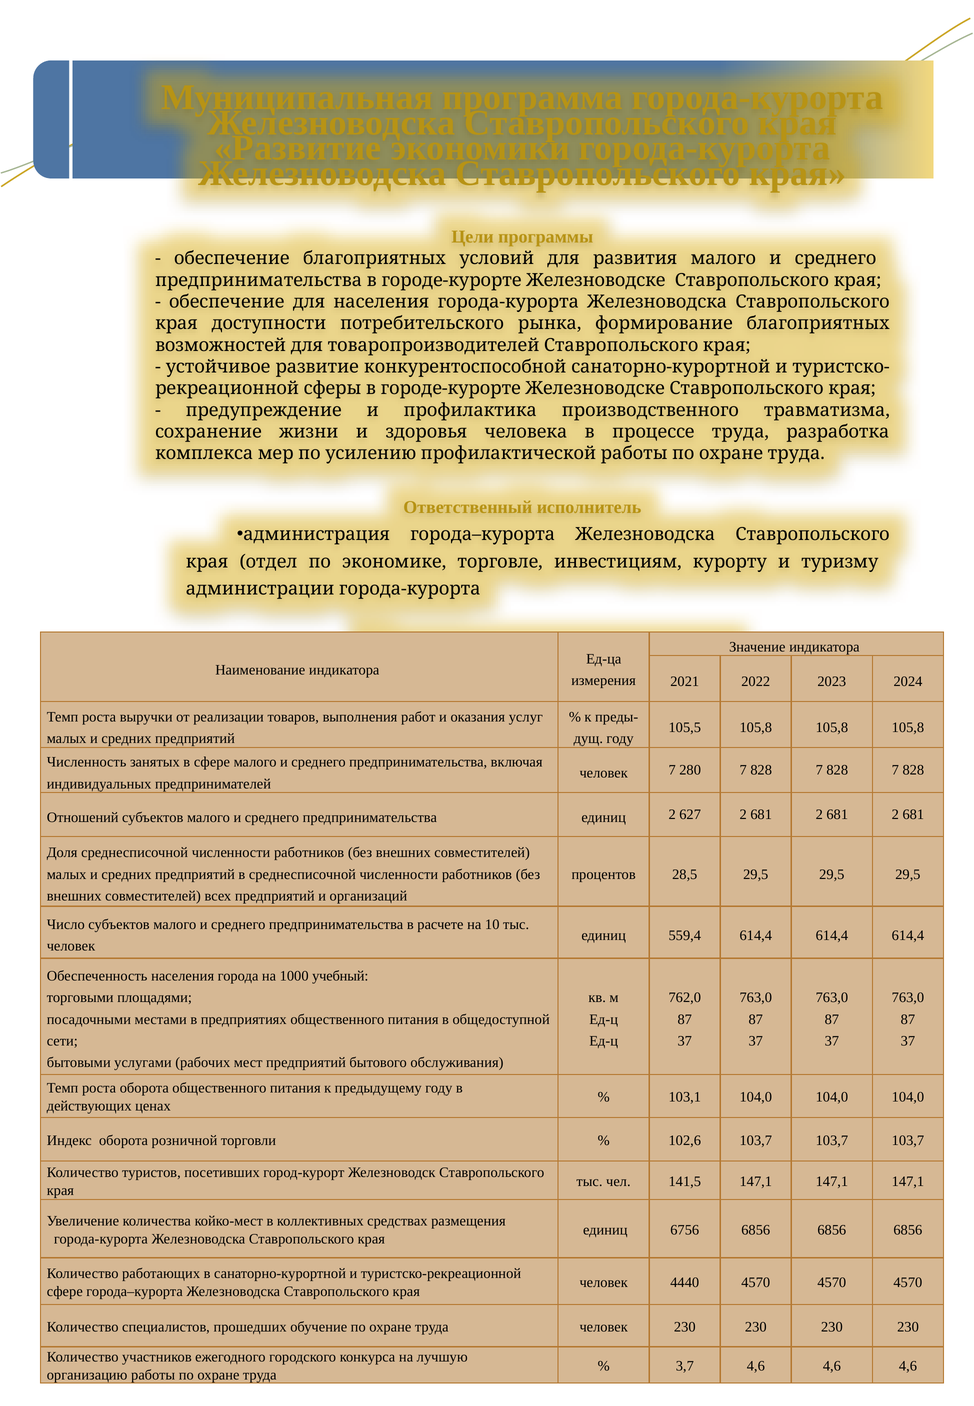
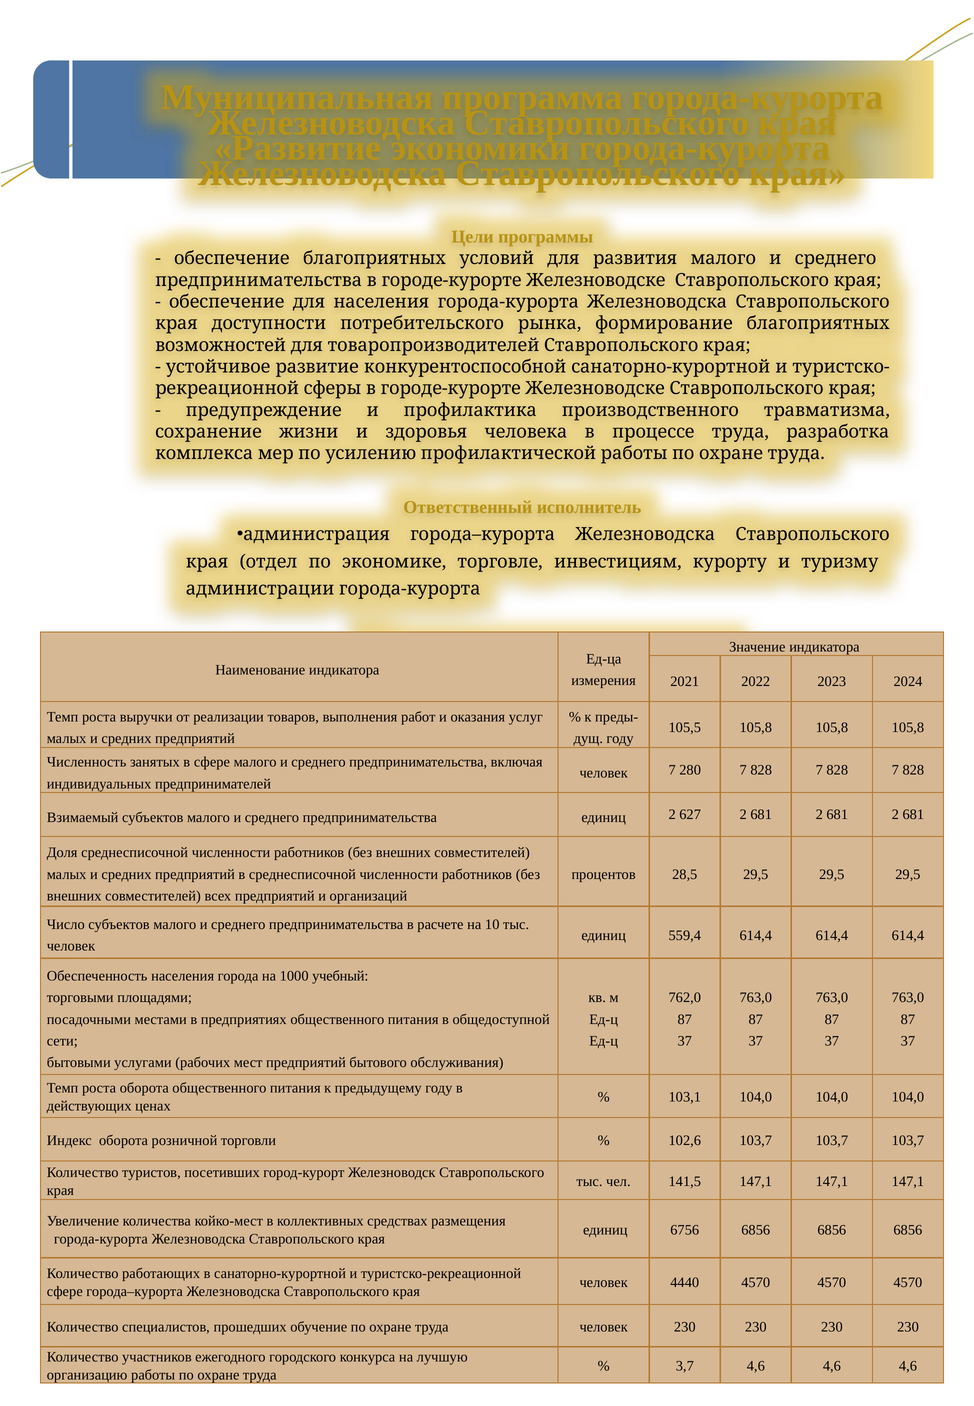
Отношений: Отношений -> Взимаемый (83, 818)
